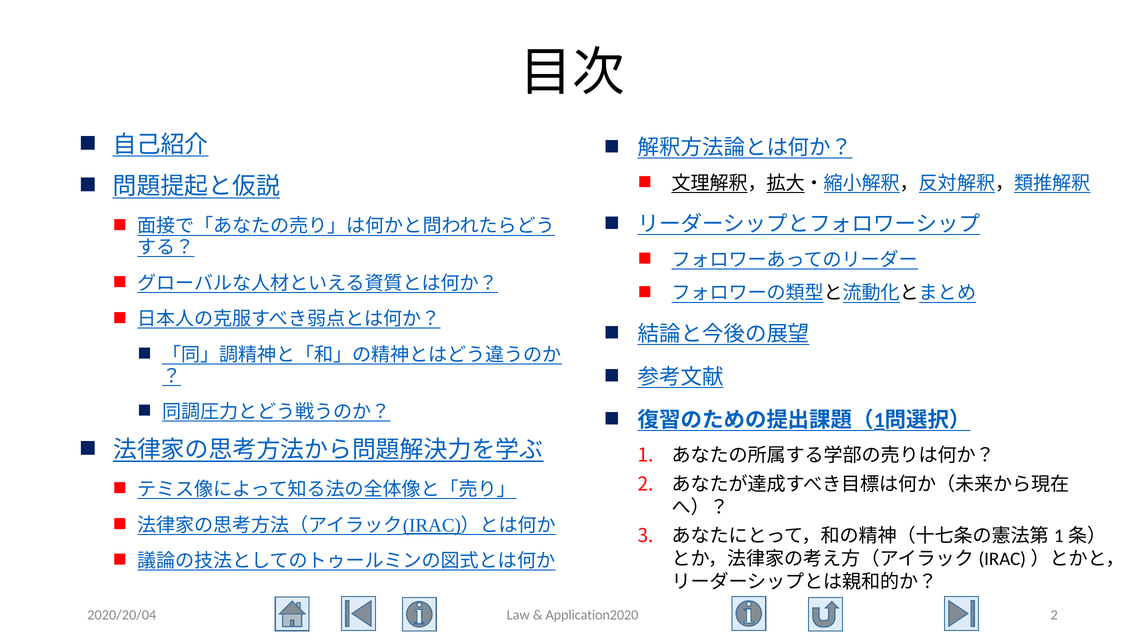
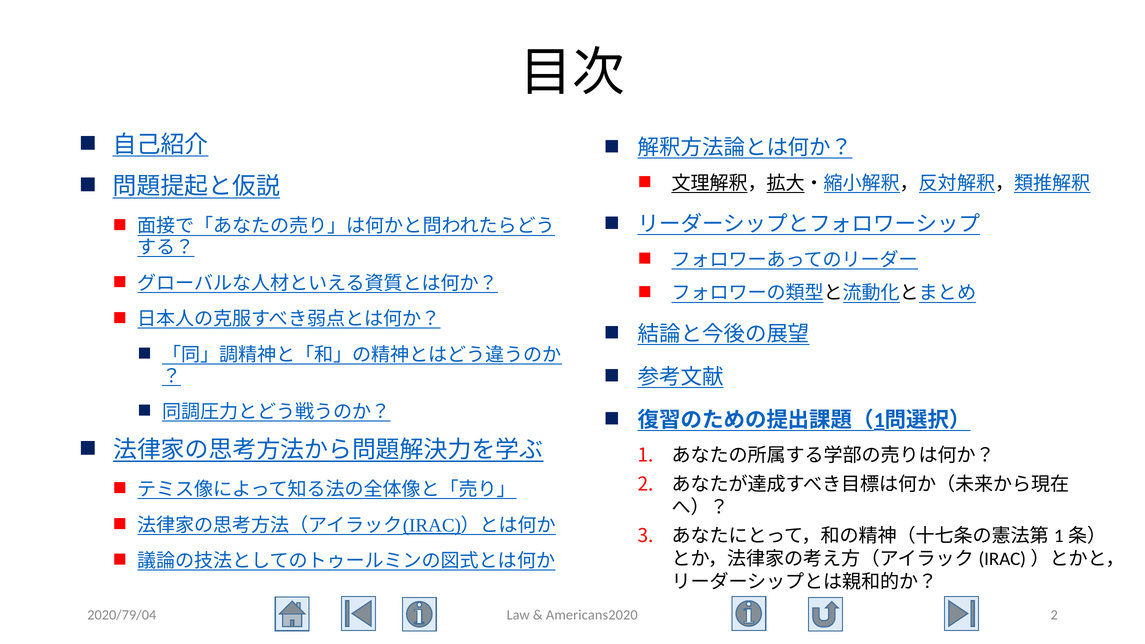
2020/20/04: 2020/20/04 -> 2020/79/04 (122, 615)
Application2020: Application2020 -> Americans2020 (592, 615)
